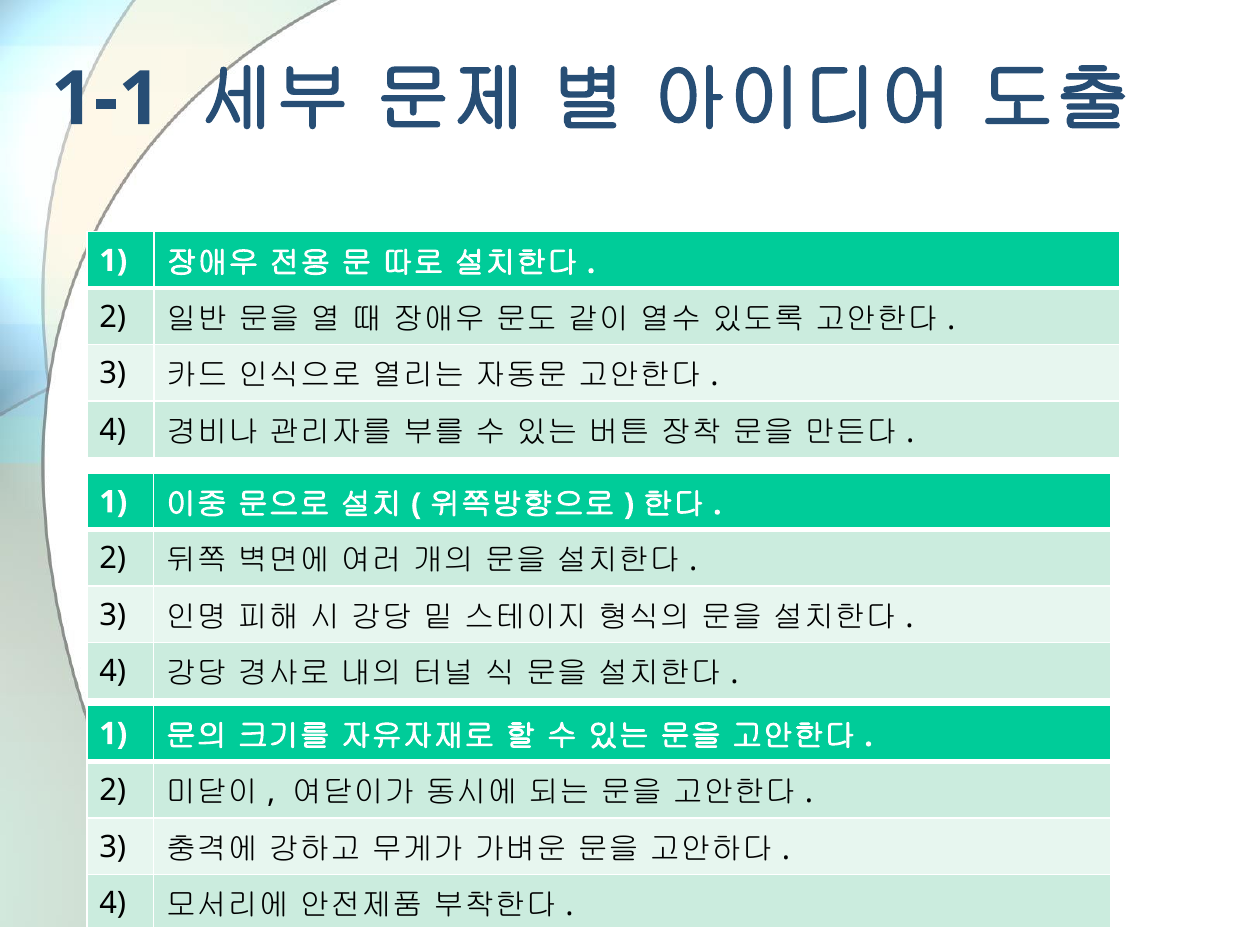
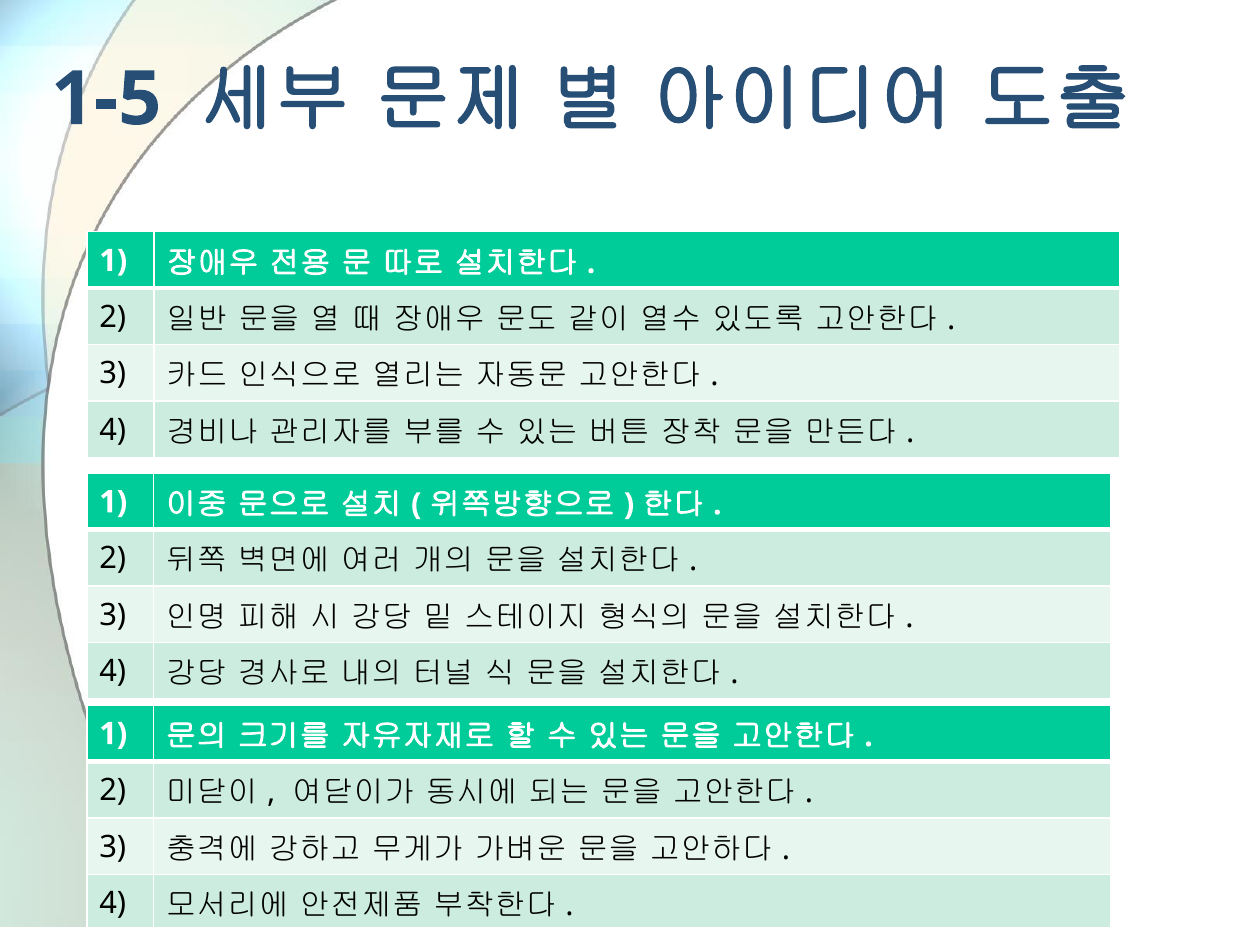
1-1: 1-1 -> 1-5 (106, 99)
